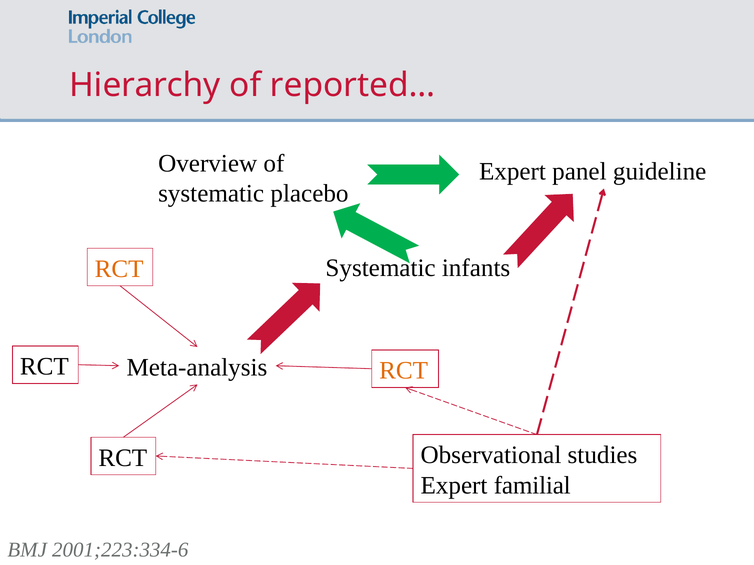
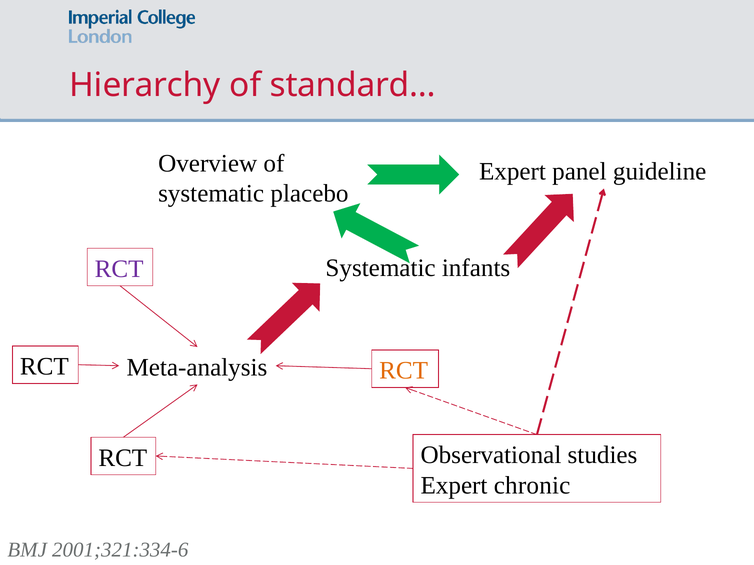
reported…: reported… -> standard… (353, 85)
RCT colour: orange -> purple (119, 269)
familial: familial -> chronic (532, 486)
2001;223:334-6: 2001;223:334-6 -> 2001;321:334-6 (120, 550)
